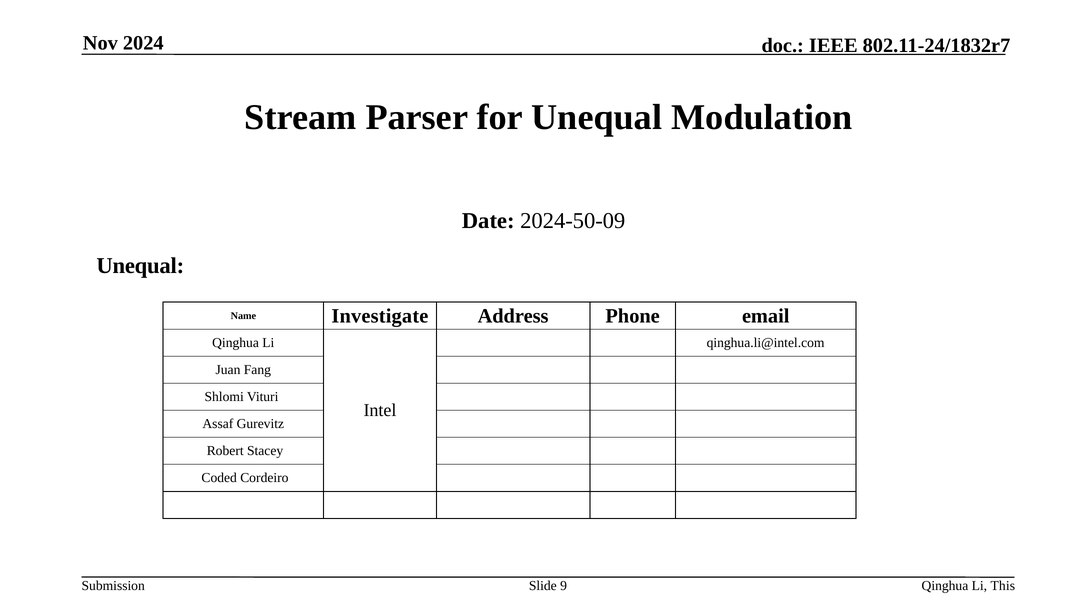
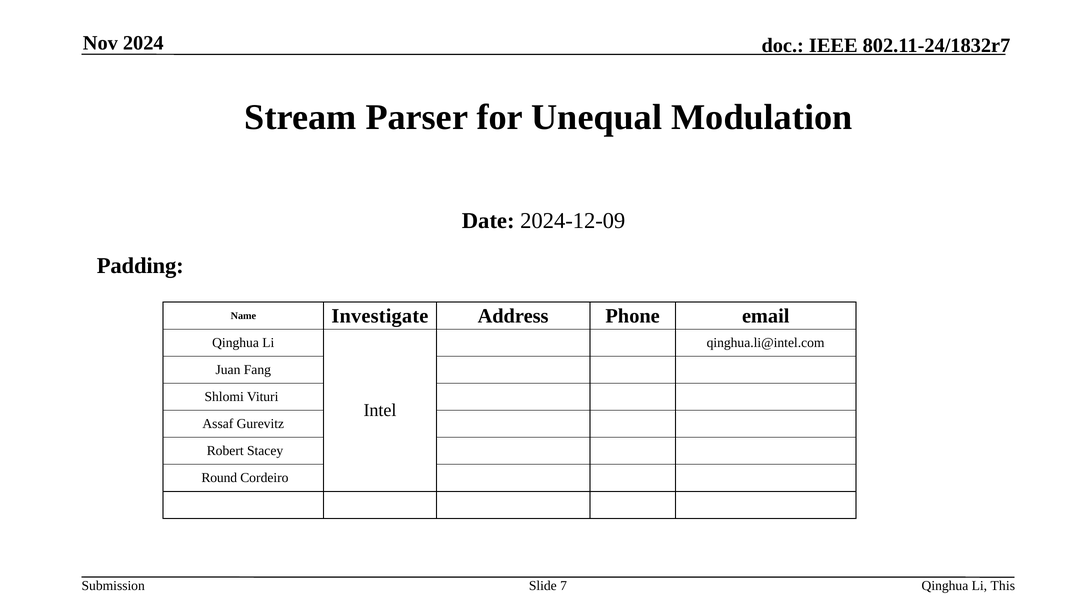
2024-50-09: 2024-50-09 -> 2024-12-09 (573, 221)
Unequal: Unequal -> Padding (140, 266)
Coded: Coded -> Round (219, 478)
9: 9 -> 7 (564, 586)
